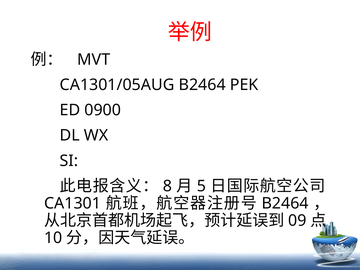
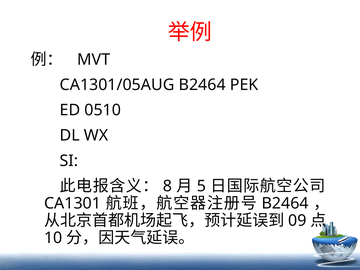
0900: 0900 -> 0510 (103, 110)
